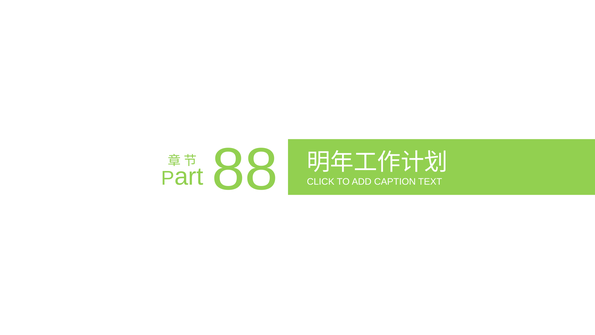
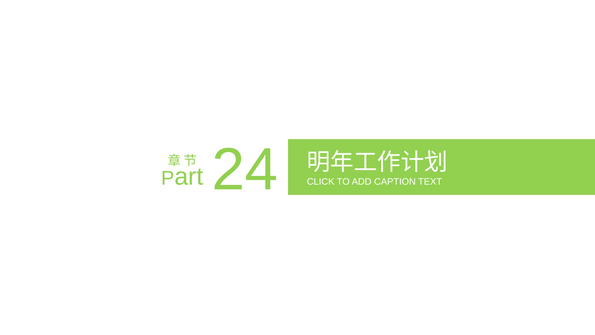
88: 88 -> 24 (245, 170)
